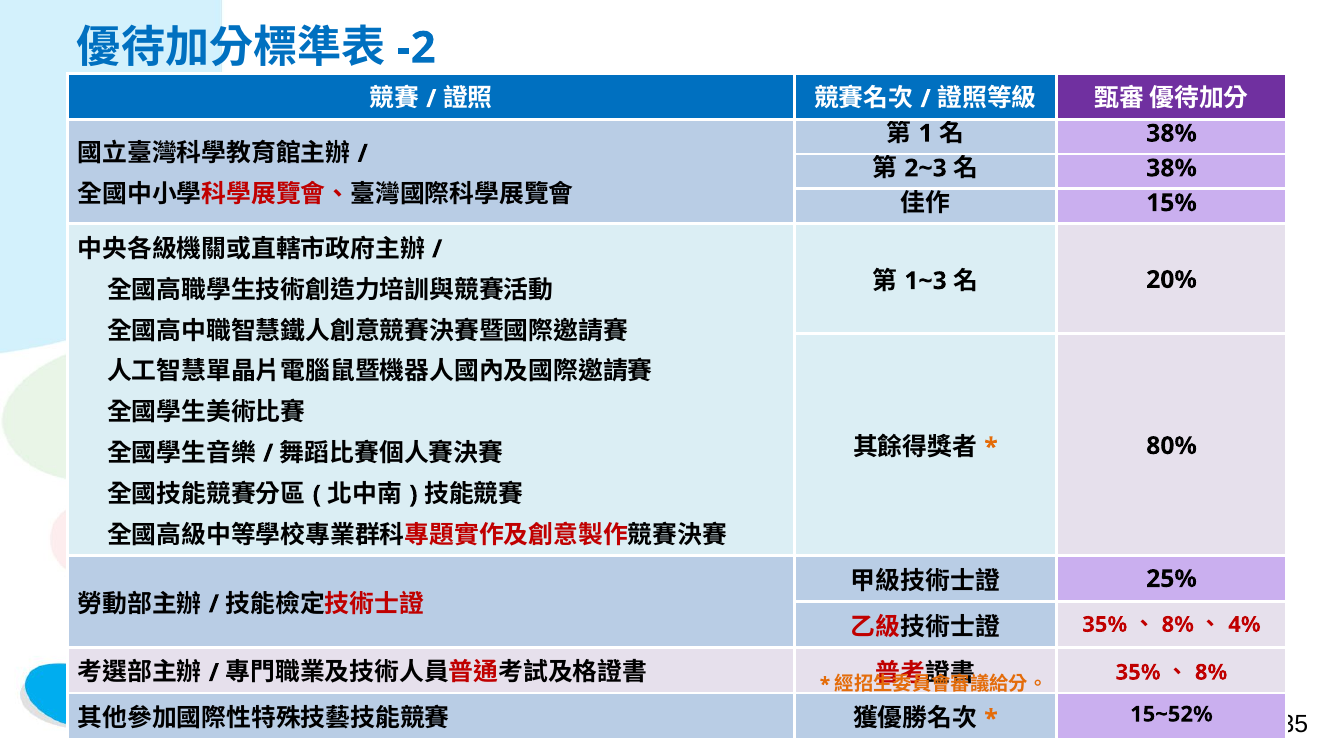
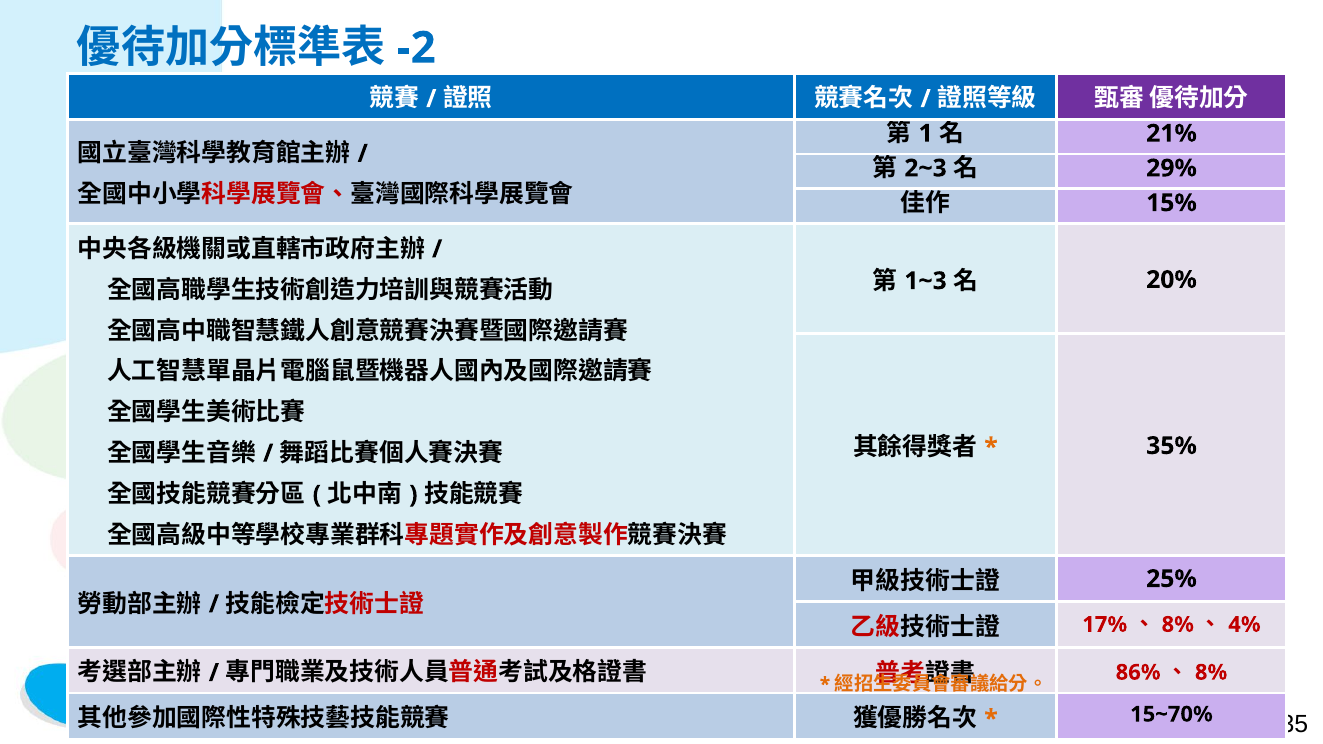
38%: 38% -> 21% (1172, 134)
38%: 38% -> 29% (1172, 168)
80%: 80% -> 35% (1172, 446)
35%: 35% -> 17% (1105, 625)
35%: 35% -> 86% (1138, 673)
15~52%: 15~52% -> 15~70% (1171, 714)
